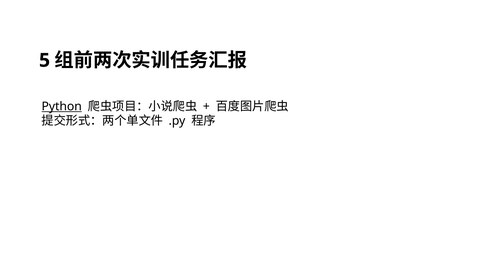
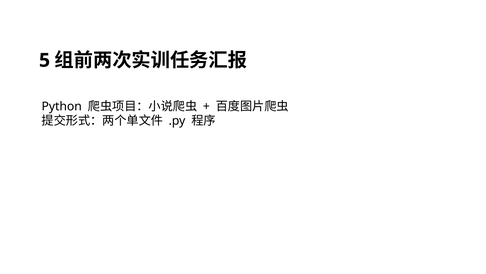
Python underline: present -> none (62, 106)
